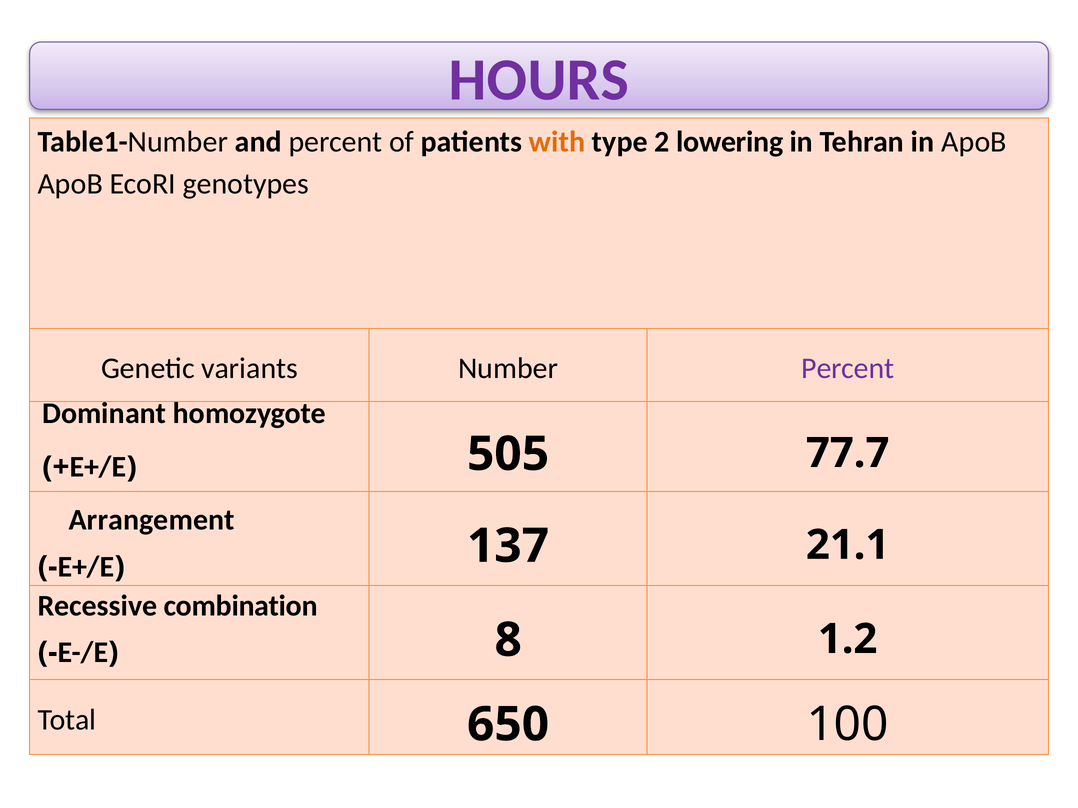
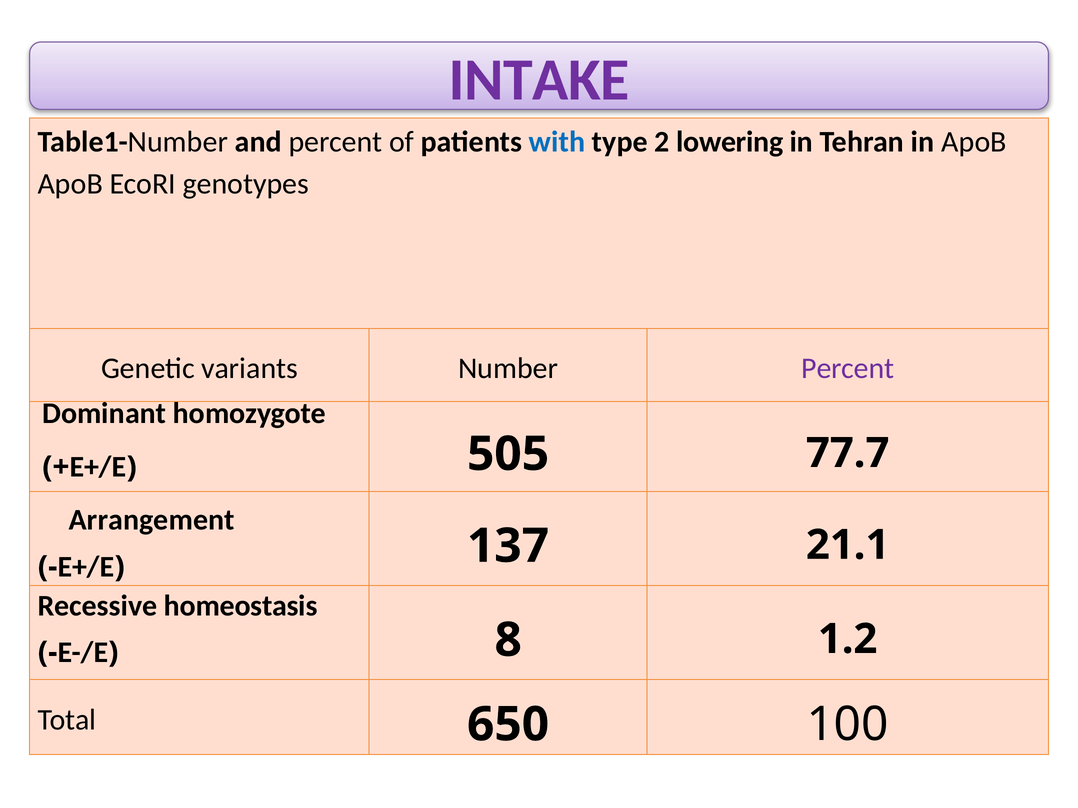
HOURS: HOURS -> INTAKE (539, 80)
with colour: orange -> blue (557, 142)
combination: combination -> homeostasis (241, 606)
